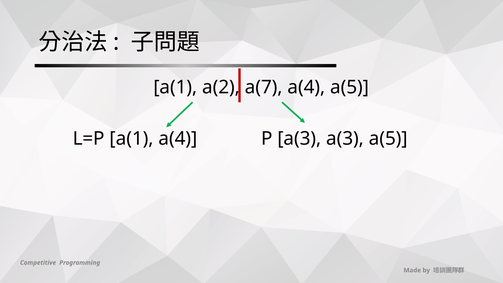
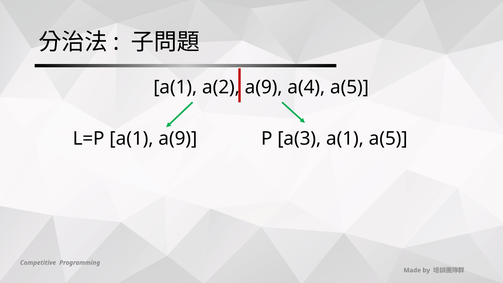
a(2 a(7: a(7 -> a(9 (264, 87)
a(1 a(4: a(4 -> a(9 (178, 138)
a(3 a(3: a(3 -> a(1 (345, 138)
